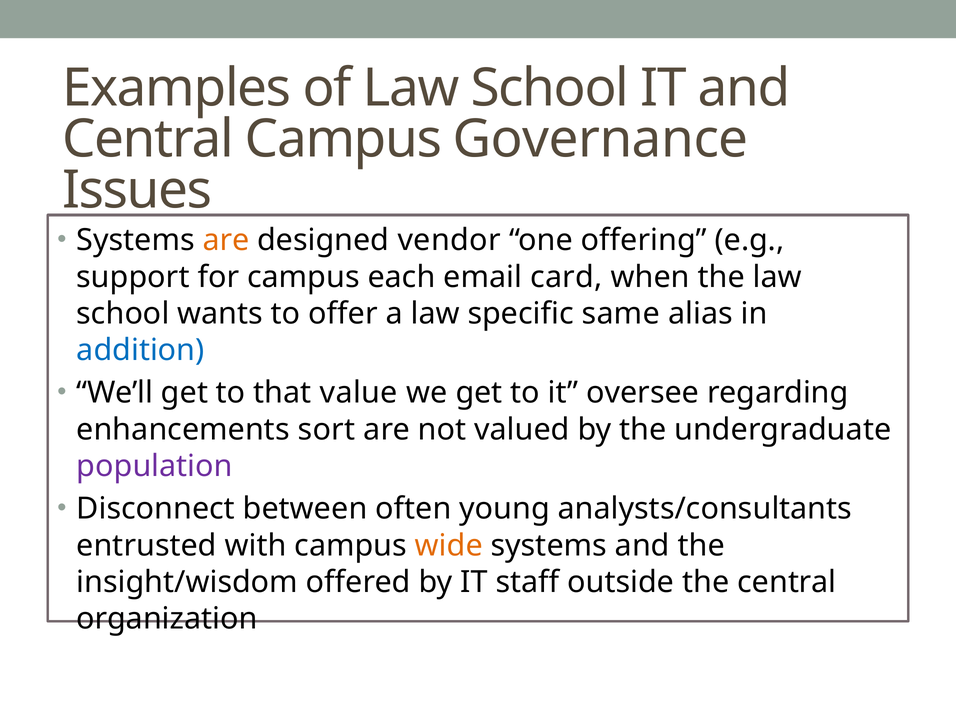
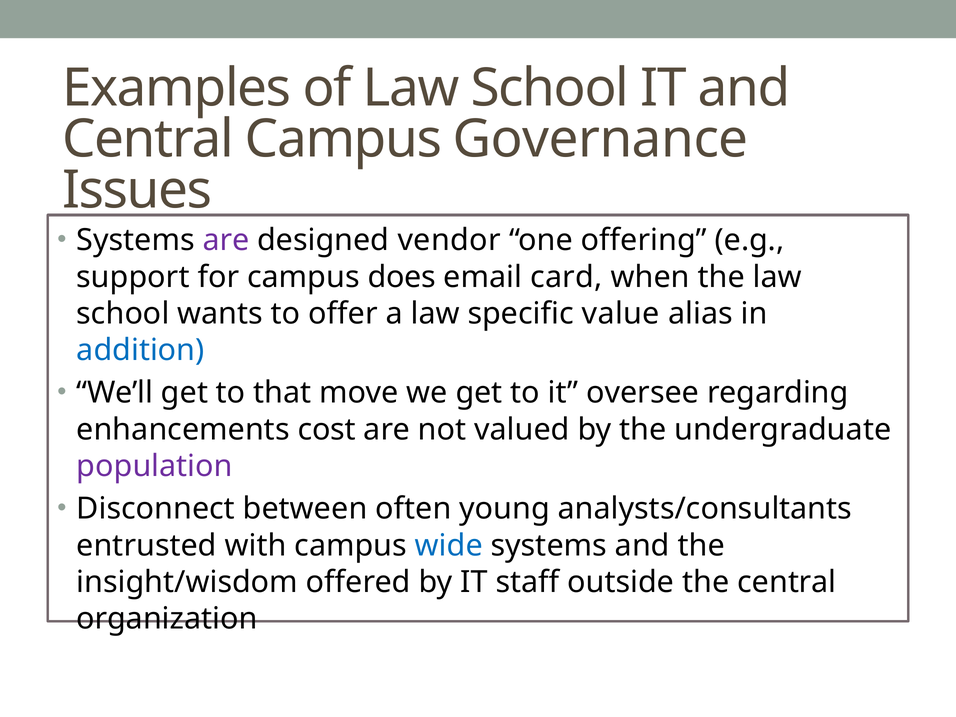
are colour: orange -> purple (226, 240)
each: each -> does (402, 277)
same: same -> value (621, 314)
value: value -> move (359, 393)
sort: sort -> cost (327, 430)
wide colour: orange -> blue (449, 545)
